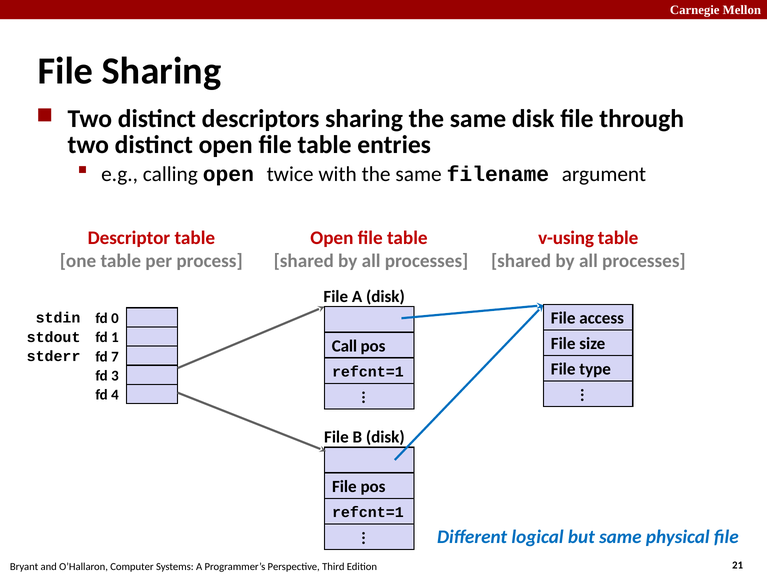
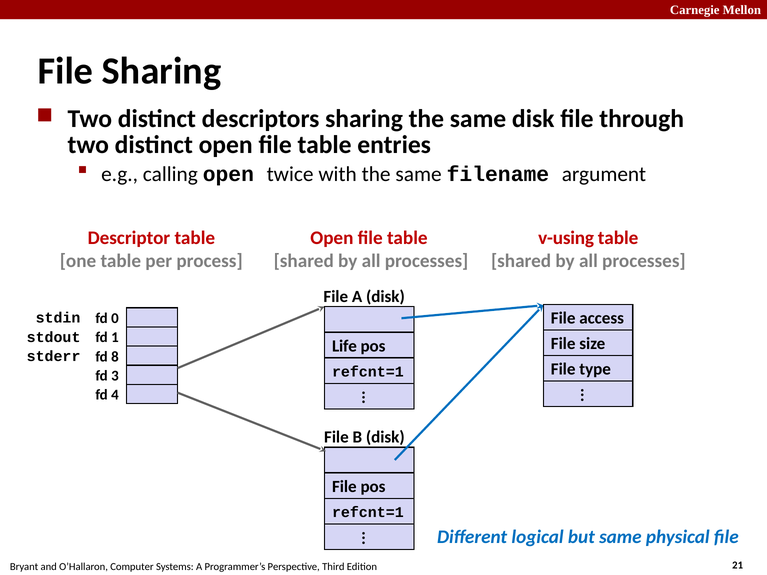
Call: Call -> Life (344, 346)
7: 7 -> 8 (115, 357)
